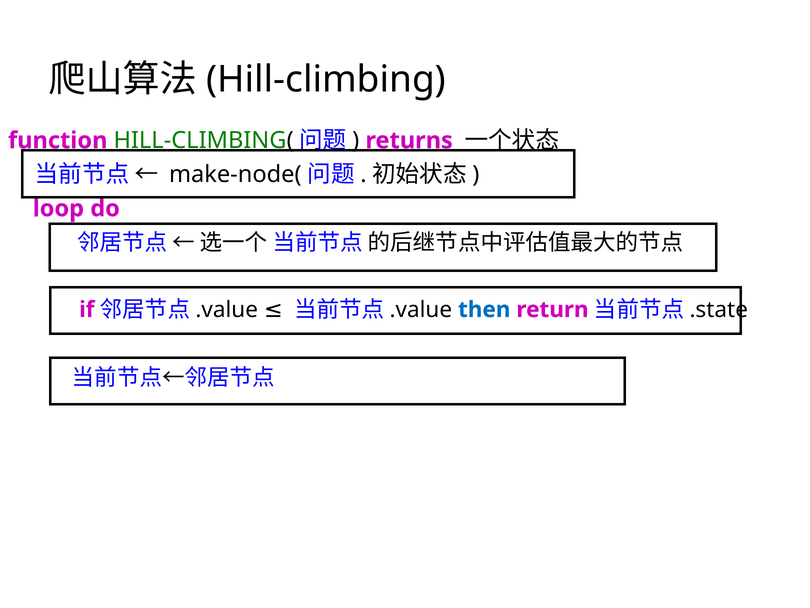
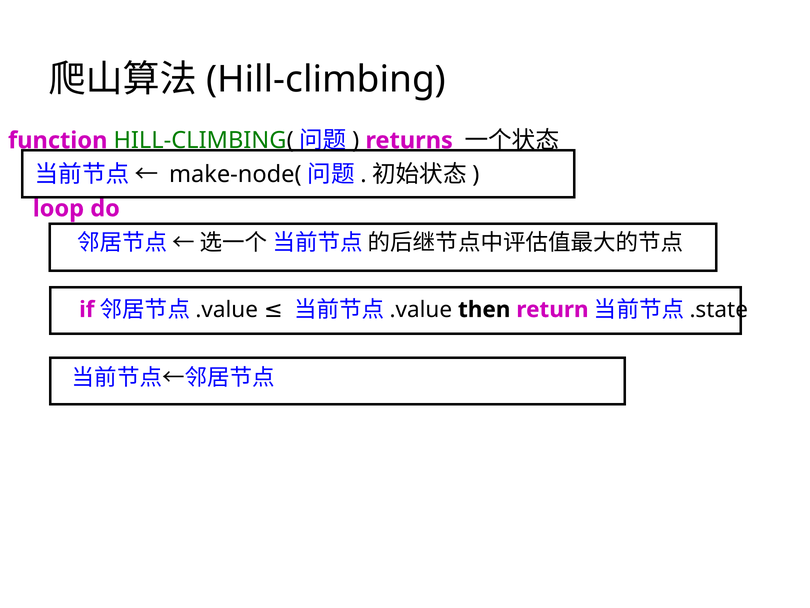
then colour: blue -> black (484, 309)
